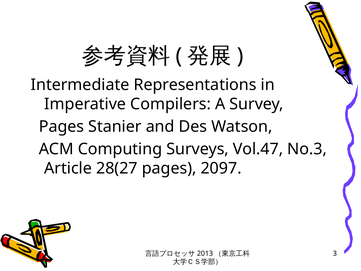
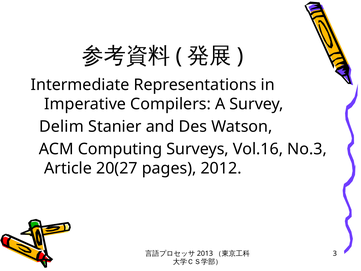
Pages: Pages -> Delim (61, 126)
Vol.47: Vol.47 -> Vol.16 (258, 149)
28(27: 28(27 -> 20(27 (117, 168)
2097: 2097 -> 2012 (221, 168)
